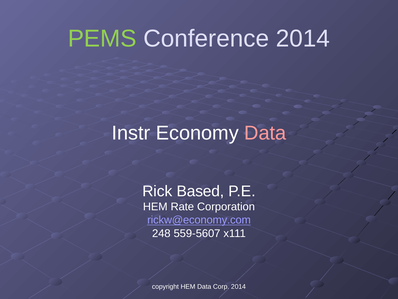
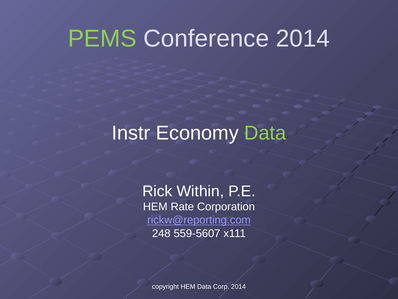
Data colour: pink -> light green (265, 133)
Based: Based -> Within (200, 191)
rickw@economy.com: rickw@economy.com -> rickw@reporting.com (199, 220)
